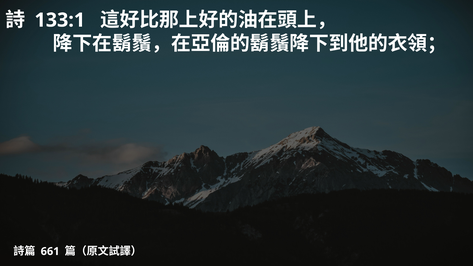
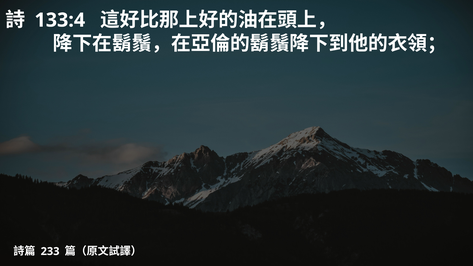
133:1: 133:1 -> 133:4 (60, 20)
661: 661 -> 233 (50, 251)
